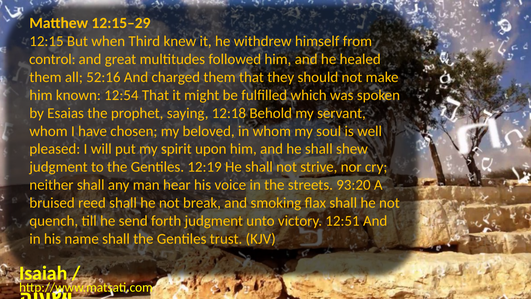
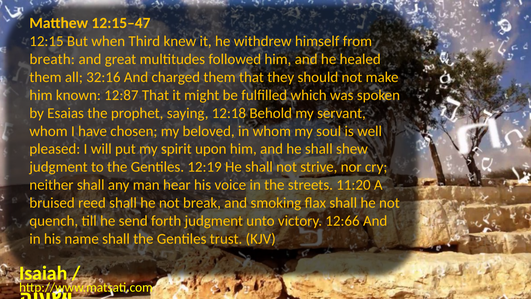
12:15–29: 12:15–29 -> 12:15–47 (121, 23)
control: control -> breath (52, 59)
52:16: 52:16 -> 32:16 (103, 77)
12:54: 12:54 -> 12:87 (121, 95)
93:20: 93:20 -> 11:20 (353, 185)
12:51: 12:51 -> 12:66 (342, 221)
